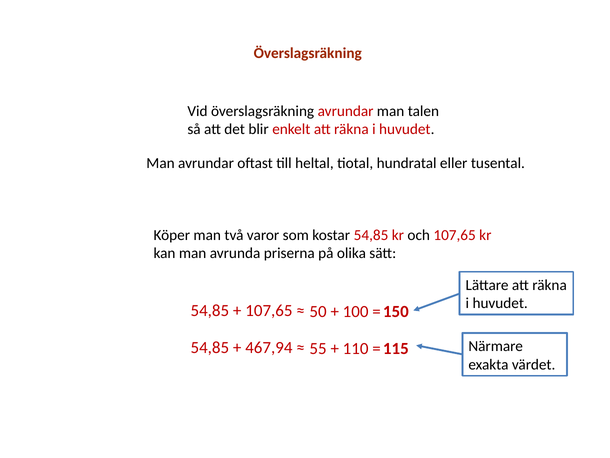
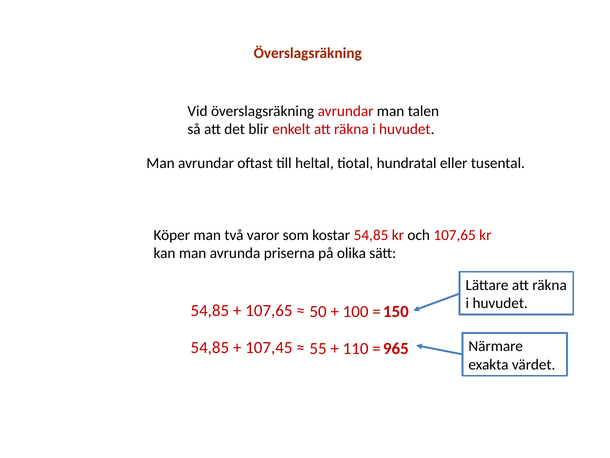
467,94: 467,94 -> 107,45 (269, 347)
115: 115 -> 965 (396, 348)
